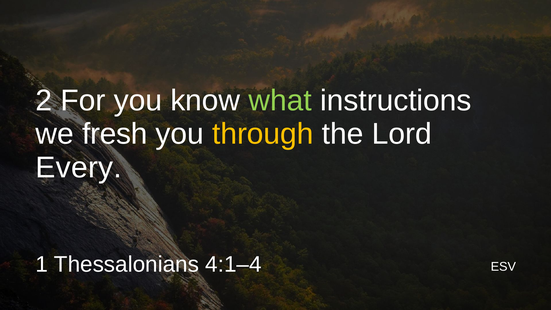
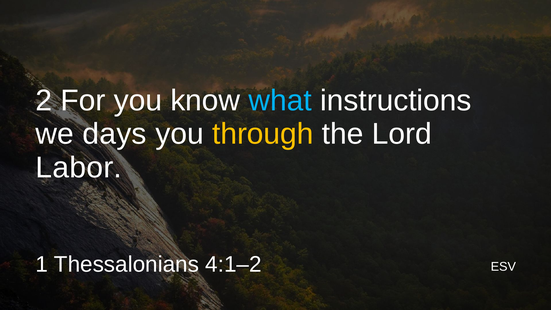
what colour: light green -> light blue (280, 100)
fresh: fresh -> days (115, 134)
Every: Every -> Labor (79, 167)
4:1–4: 4:1–4 -> 4:1–2 (233, 264)
